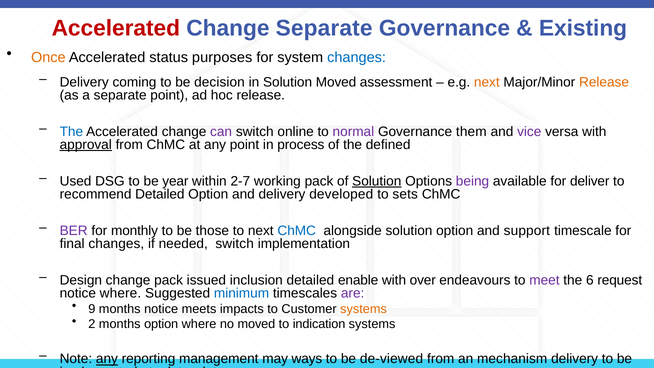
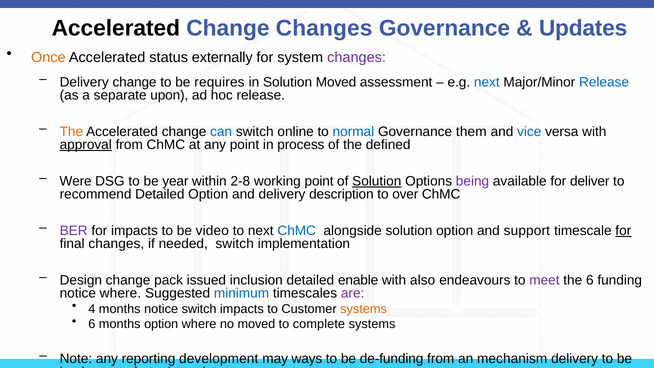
Accelerated colour: red -> black (116, 28)
Change Separate: Separate -> Changes (324, 28)
Existing: Existing -> Updates (583, 28)
purposes: purposes -> externally (222, 57)
changes colour: blue -> purple (357, 57)
Delivery coming: coming -> change (135, 82)
decision: decision -> requires (219, 82)
next colour: orange -> blue (487, 82)
Release colour: orange -> blue (604, 82)
separate point: point -> upon (169, 95)
The colour: blue -> orange (71, 132)
can colour: purple -> blue (221, 132)
normal colour: purple -> blue (353, 132)
vice colour: purple -> blue (529, 132)
Used: Used -> Were (76, 181)
2-7: 2-7 -> 2-8 (240, 181)
working pack: pack -> point (319, 181)
developed: developed -> description (341, 194)
sets: sets -> over (405, 194)
for monthly: monthly -> impacts (134, 231)
those: those -> video (212, 231)
for underline: none -> present (623, 231)
over: over -> also (423, 280)
request: request -> funding (620, 280)
9: 9 -> 4 (92, 309)
notice meets: meets -> switch (199, 309)
2: 2 -> 6 (92, 324)
indication: indication -> complete (319, 324)
any underline: present -> none (107, 359)
management: management -> development (219, 359)
de-viewed: de-viewed -> de-funding (392, 359)
